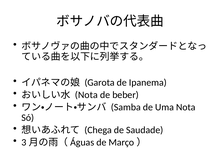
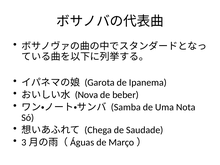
Nota: Nota -> Nova (86, 95)
